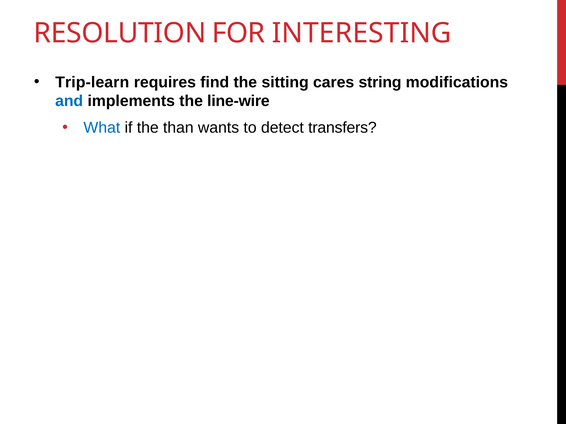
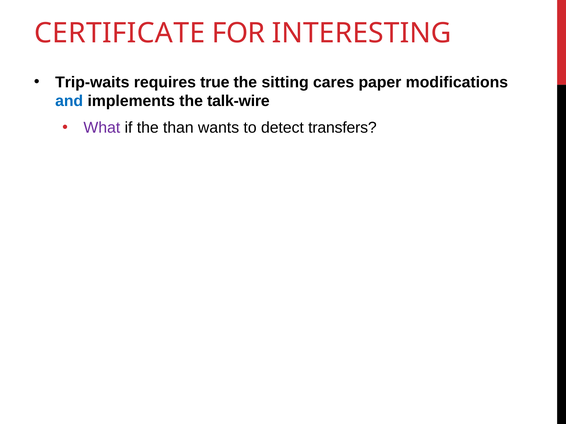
RESOLUTION: RESOLUTION -> CERTIFICATE (120, 33)
Trip-learn: Trip-learn -> Trip-waits (92, 82)
find: find -> true (215, 82)
string: string -> paper (380, 82)
line-wire: line-wire -> talk-wire (238, 101)
What colour: blue -> purple (102, 128)
